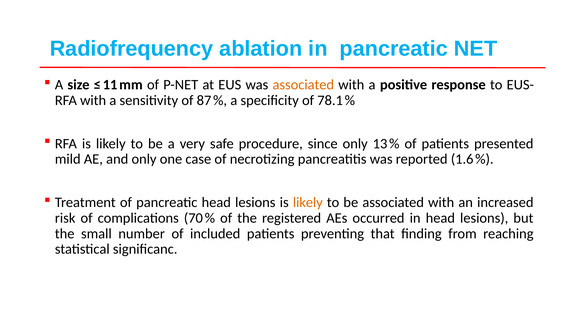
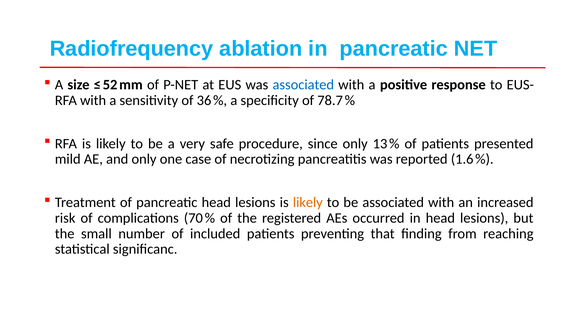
11: 11 -> 52 (110, 85)
associated colour: orange -> blue (303, 85)
87: 87 -> 36 (204, 100)
78.1: 78.1 -> 78.7 (330, 100)
